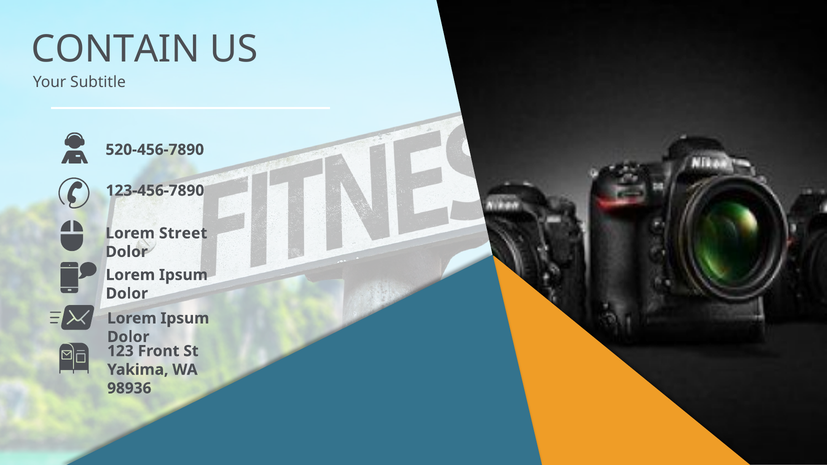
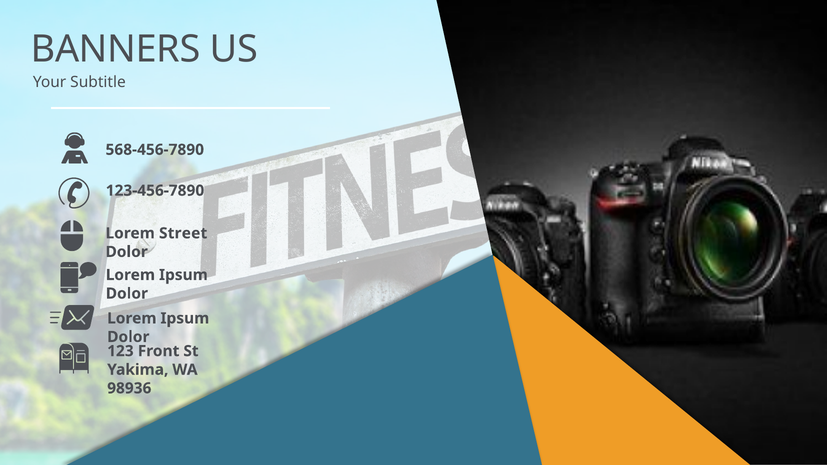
CONTAIN: CONTAIN -> BANNERS (116, 49)
520-456-7890: 520-456-7890 -> 568-456-7890 (155, 150)
